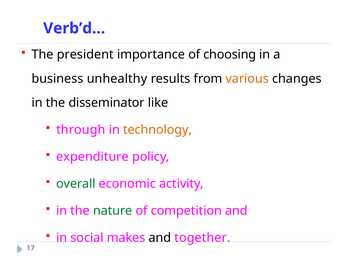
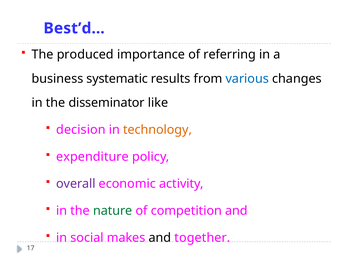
Verb’d…: Verb’d… -> Best’d… (74, 28)
president: president -> produced (85, 55)
choosing: choosing -> referring (230, 55)
unhealthy: unhealthy -> systematic (117, 79)
various colour: orange -> blue (247, 79)
through: through -> decision (81, 130)
overall colour: green -> purple (76, 184)
